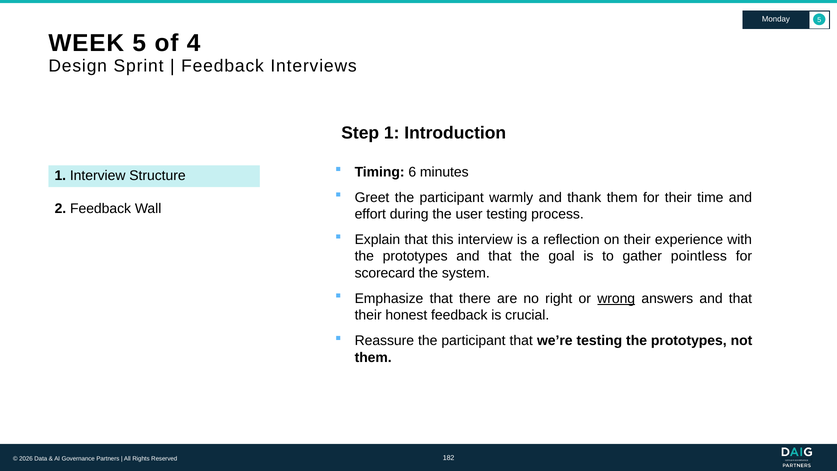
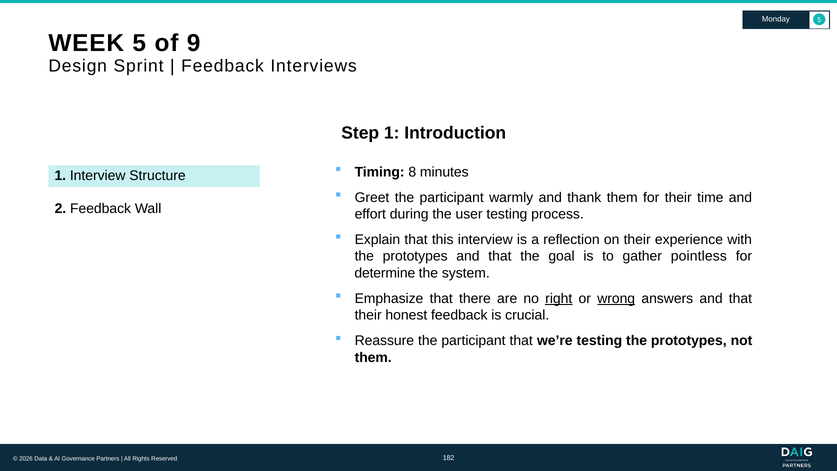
4: 4 -> 9 (194, 43)
6: 6 -> 8 (412, 172)
scorecard: scorecard -> determine (385, 273)
right underline: none -> present (559, 298)
